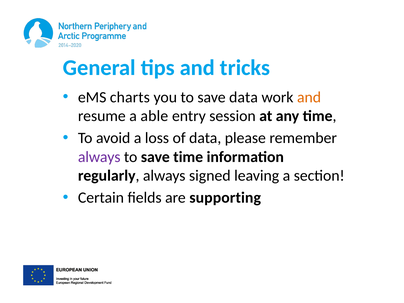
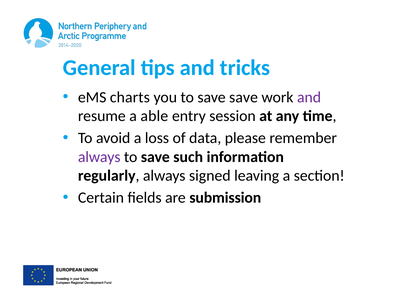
save data: data -> save (244, 97)
and colour: orange -> purple (309, 97)
save time: time -> such (188, 157)
supporting: supporting -> submission (225, 198)
